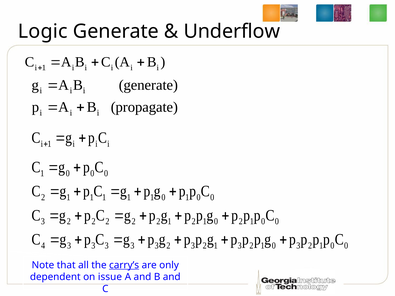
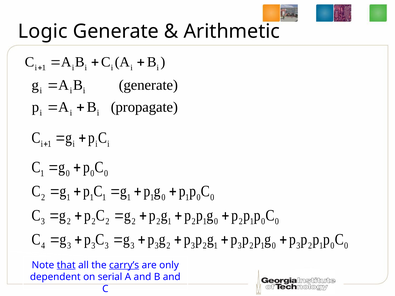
Underflow: Underflow -> Arithmetic (232, 31)
that underline: none -> present (66, 265)
issue: issue -> serial (110, 277)
